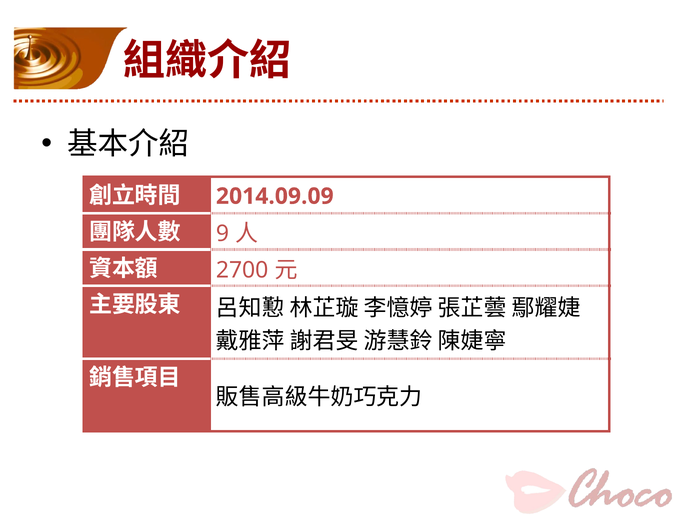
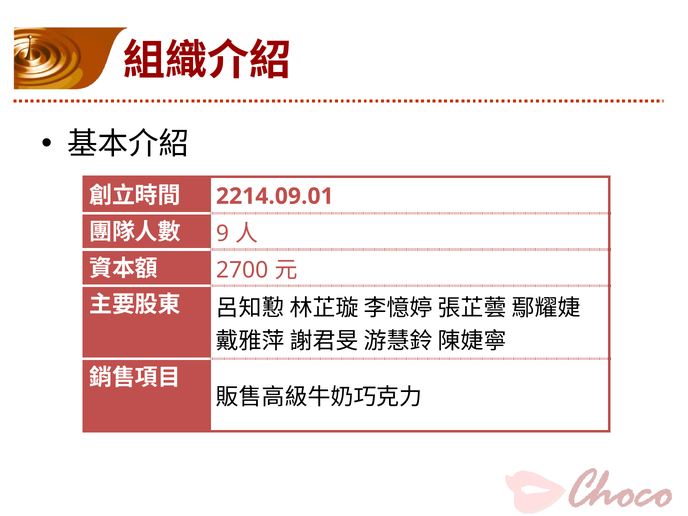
2014.09.09: 2014.09.09 -> 2214.09.01 (275, 196)
